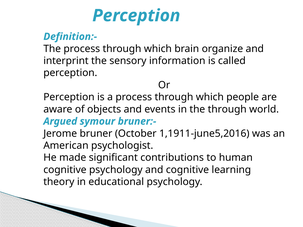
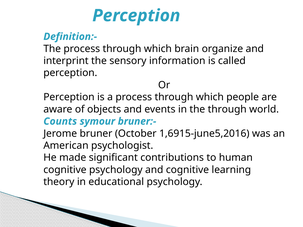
Argued: Argued -> Counts (60, 121)
1,1911-june5,2016: 1,1911-june5,2016 -> 1,6915-june5,2016 (204, 134)
